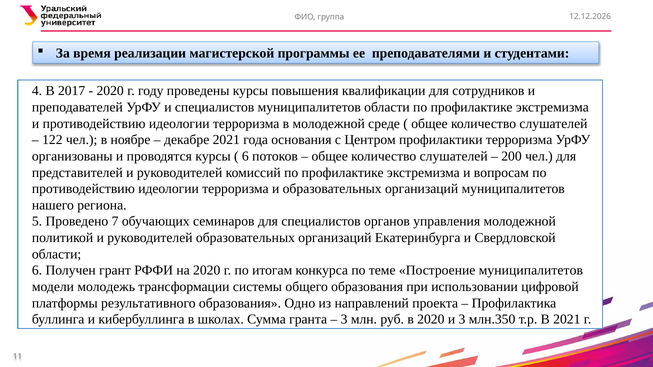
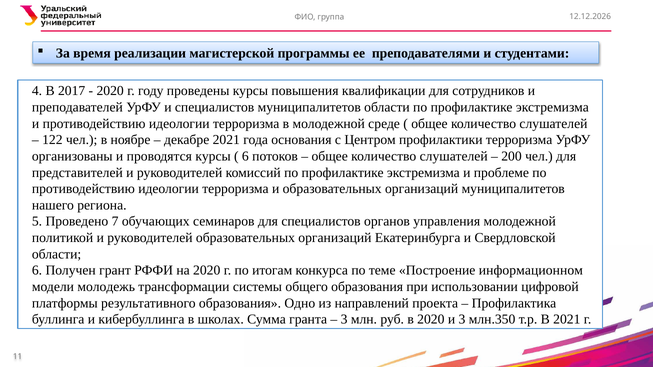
вопросам: вопросам -> проблеме (501, 173)
Построение муниципалитетов: муниципалитетов -> информационном (531, 271)
